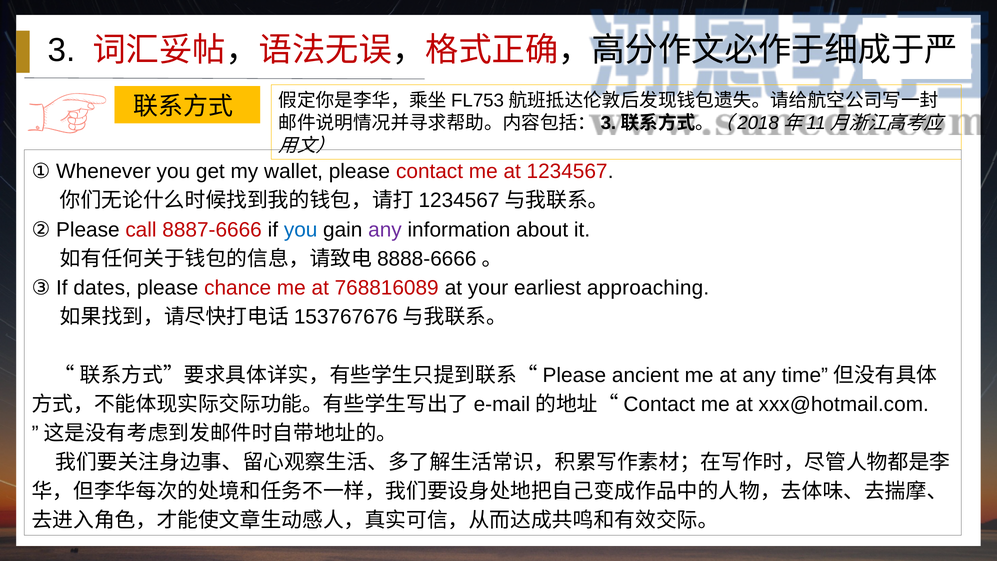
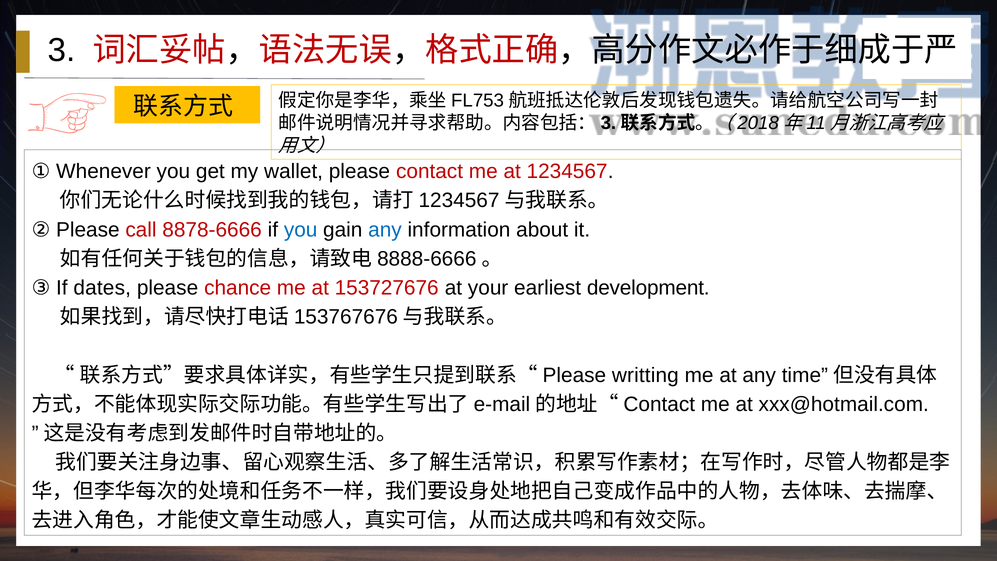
8887-6666: 8887-6666 -> 8878-6666 (212, 230)
any colour: purple -> blue (385, 230)
768816089: 768816089 -> 153727676 (387, 288)
approaching: approaching -> development (648, 288)
ancient: ancient -> writting (645, 375)
